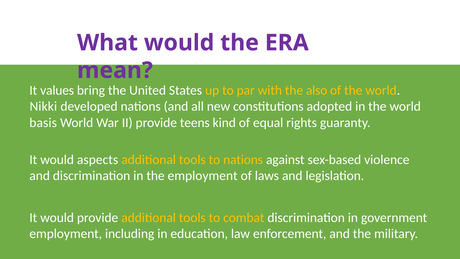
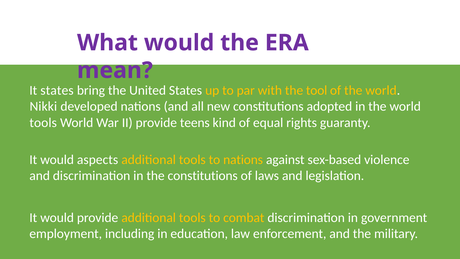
It values: values -> states (57, 90)
also: also -> tool (317, 90)
basis: basis -> tools (43, 123)
the employment: employment -> constitutions (203, 176)
